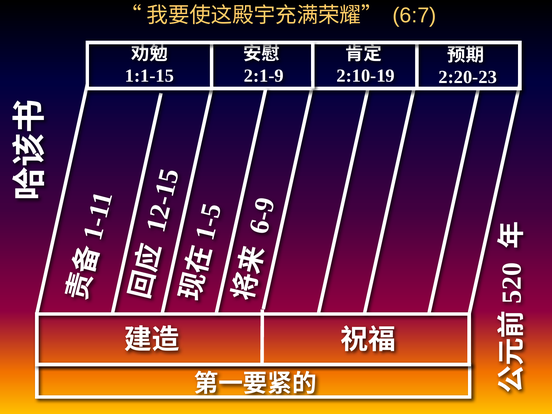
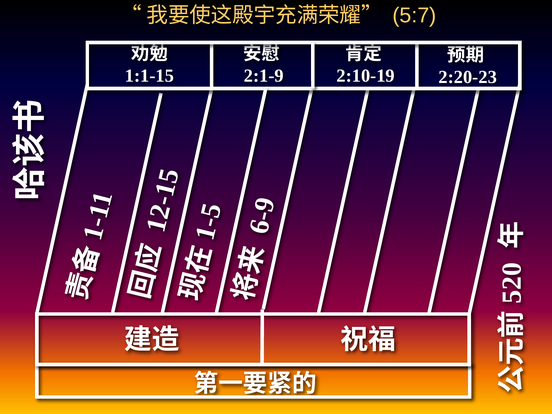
6:7: 6:7 -> 5:7 (414, 15)
